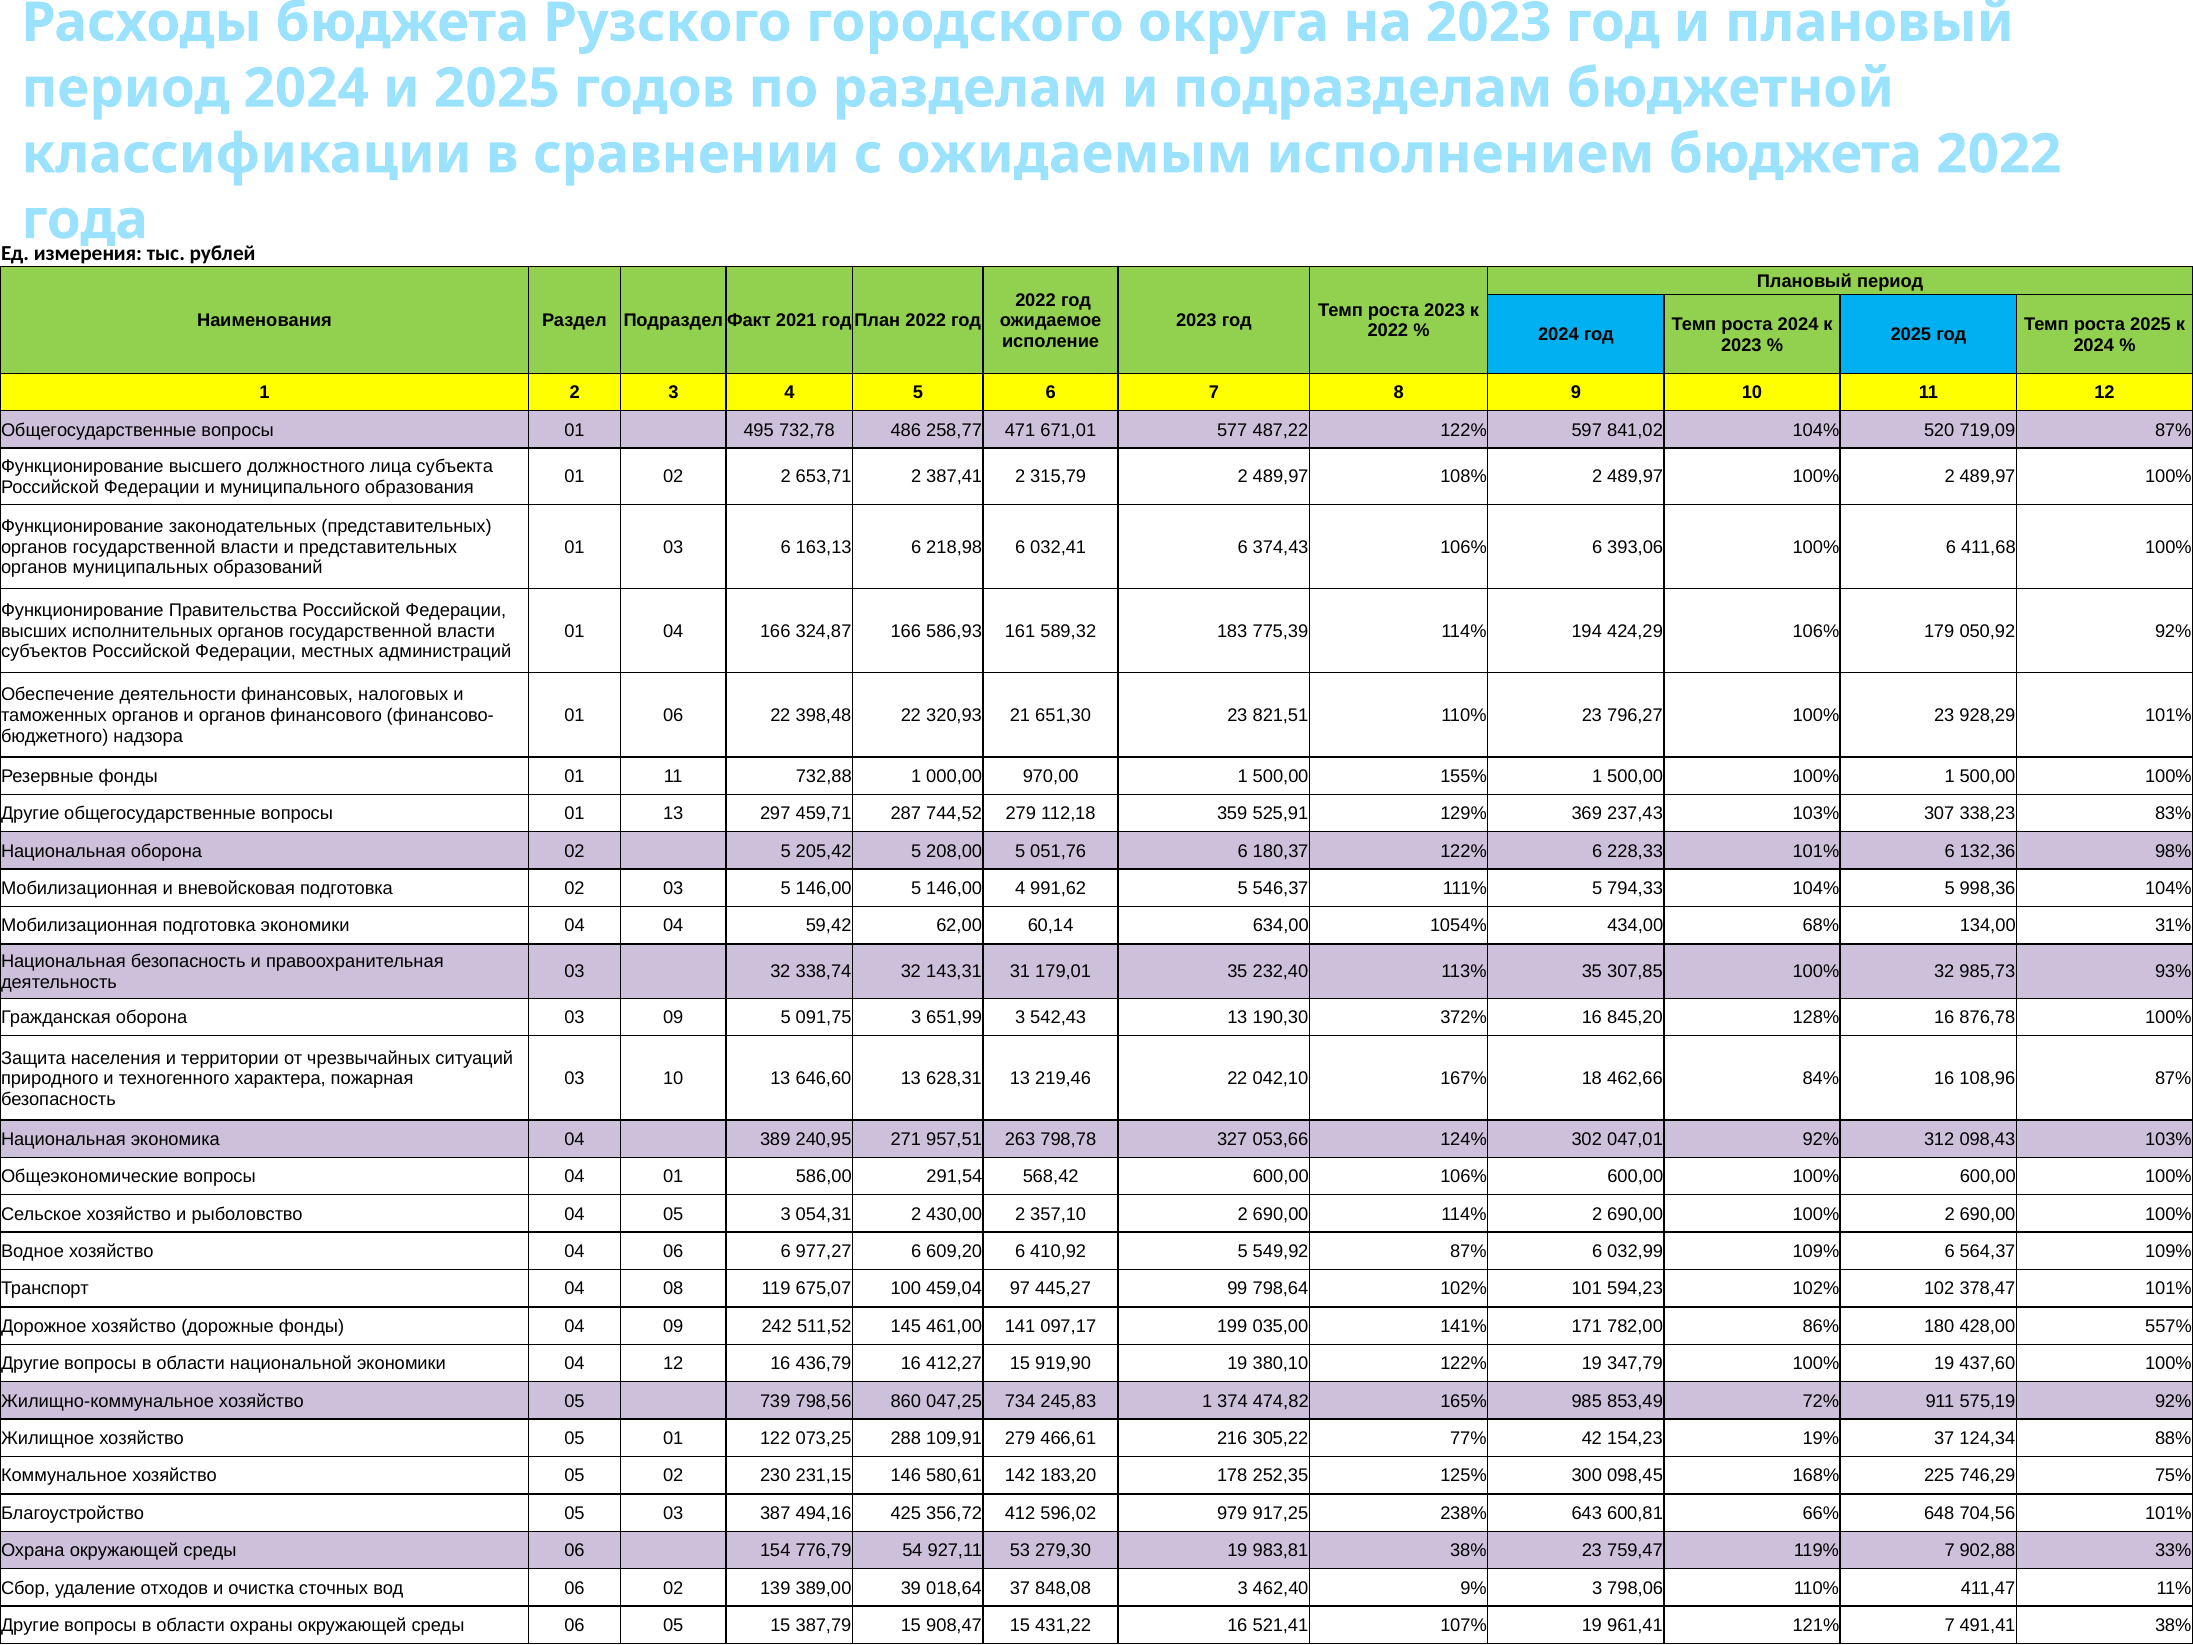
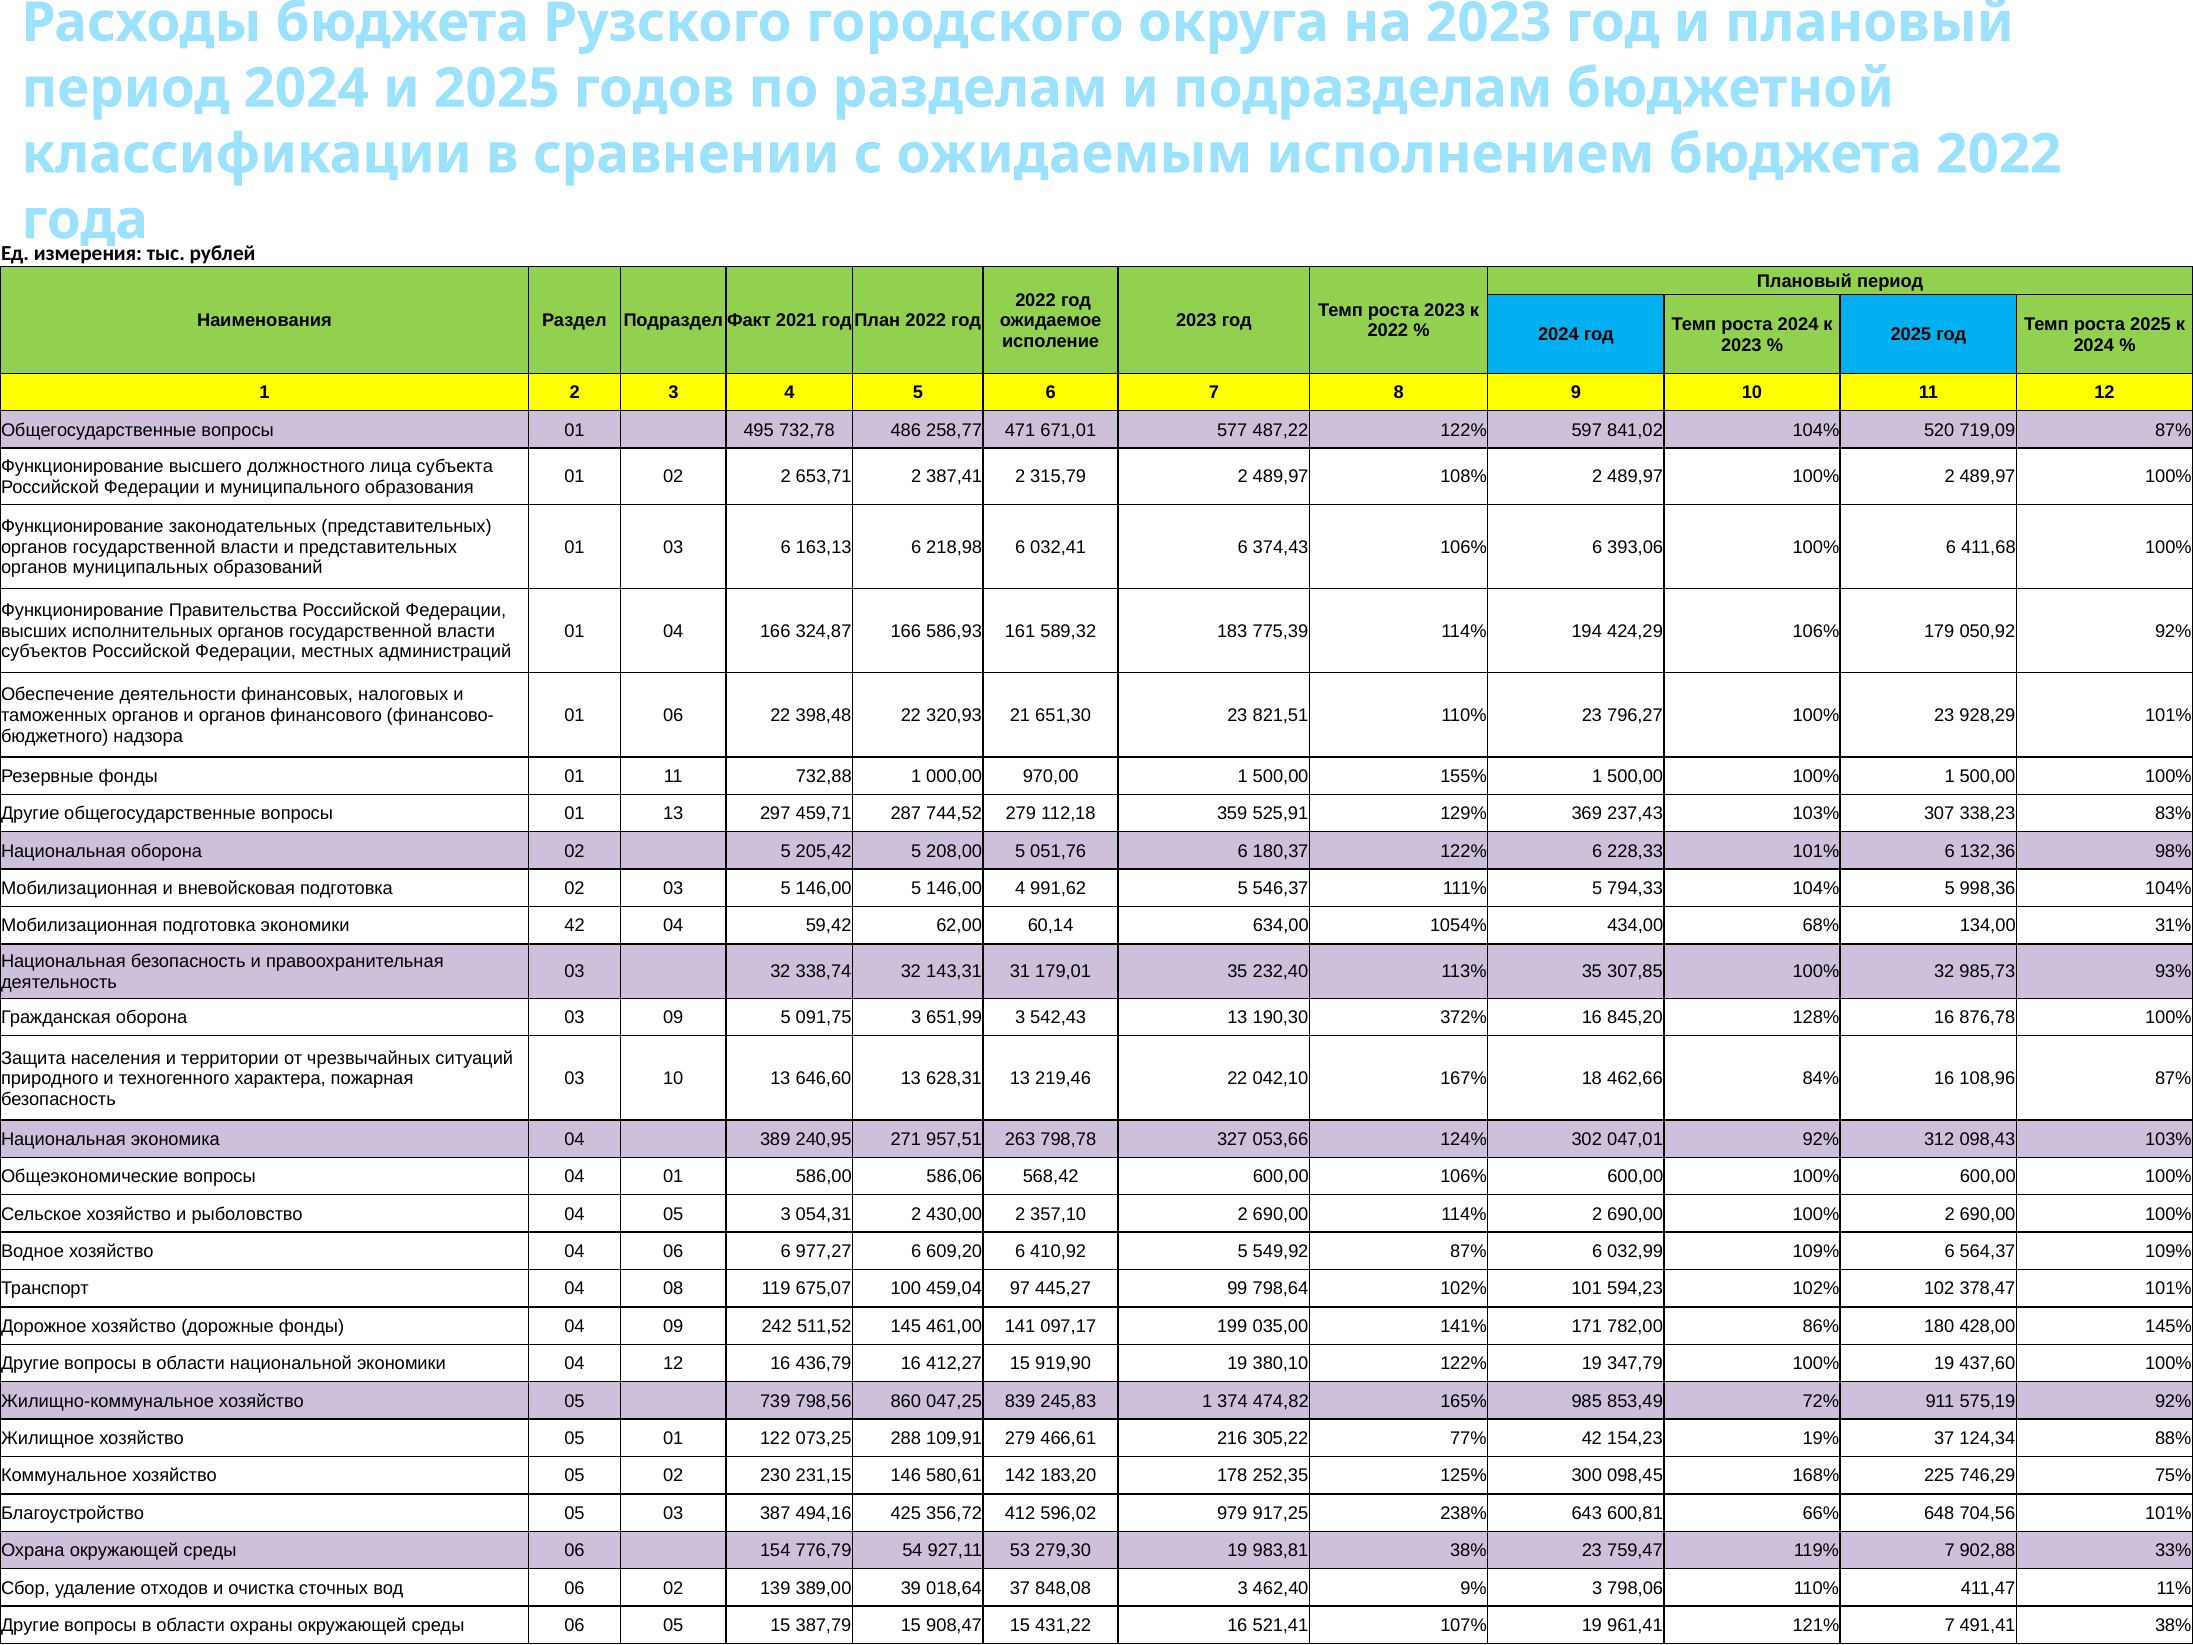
подготовка экономики 04: 04 -> 42 (575, 926)
291,54: 291,54 -> 586,06 (954, 1177)
557%: 557% -> 145% (2168, 1326)
734: 734 -> 839 (1020, 1401)
